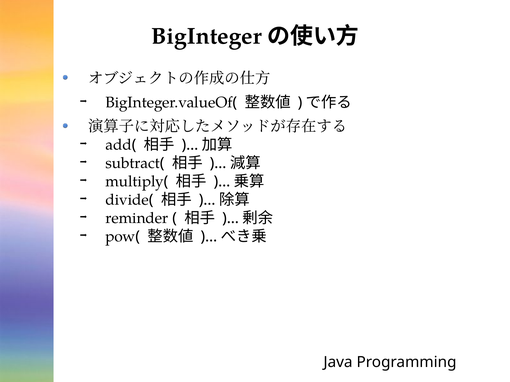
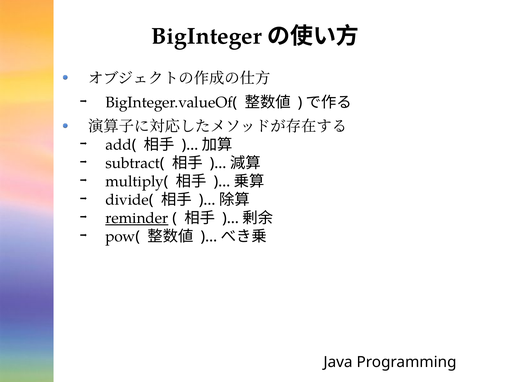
reminder underline: none -> present (137, 218)
